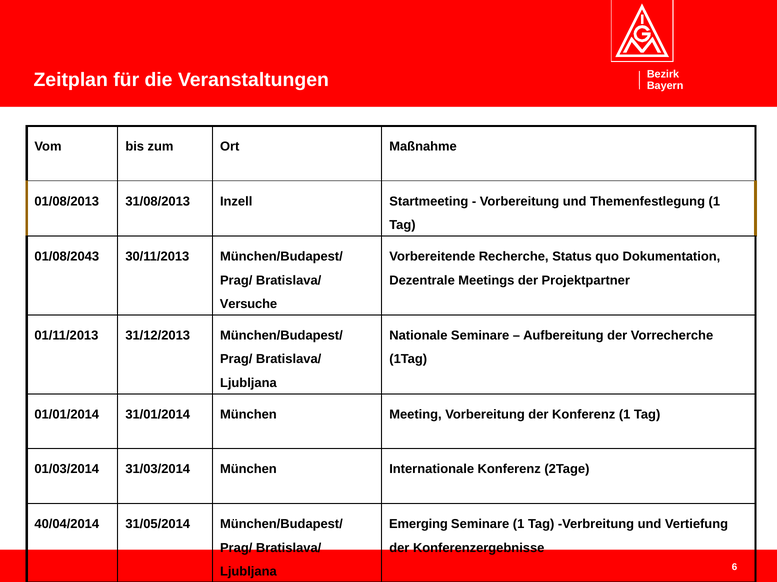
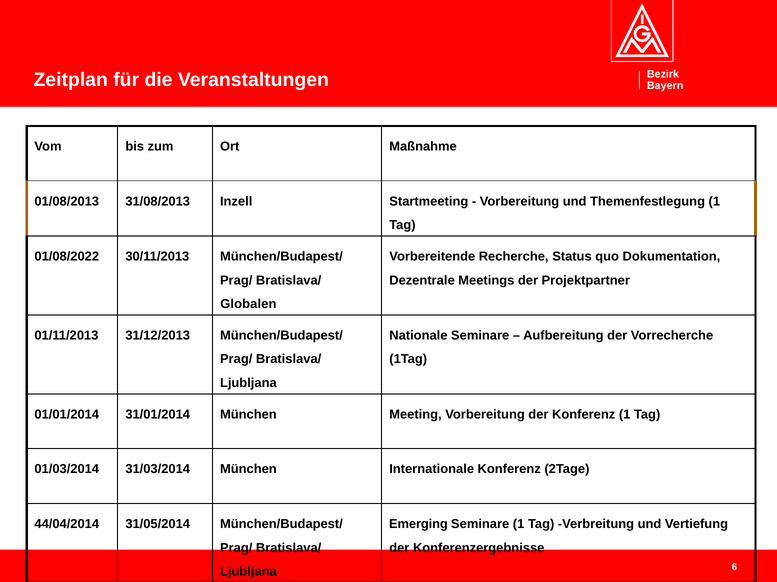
01/08/2043: 01/08/2043 -> 01/08/2022 (67, 257)
Versuche: Versuche -> Globalen (248, 304)
40/04/2014: 40/04/2014 -> 44/04/2014 (67, 525)
